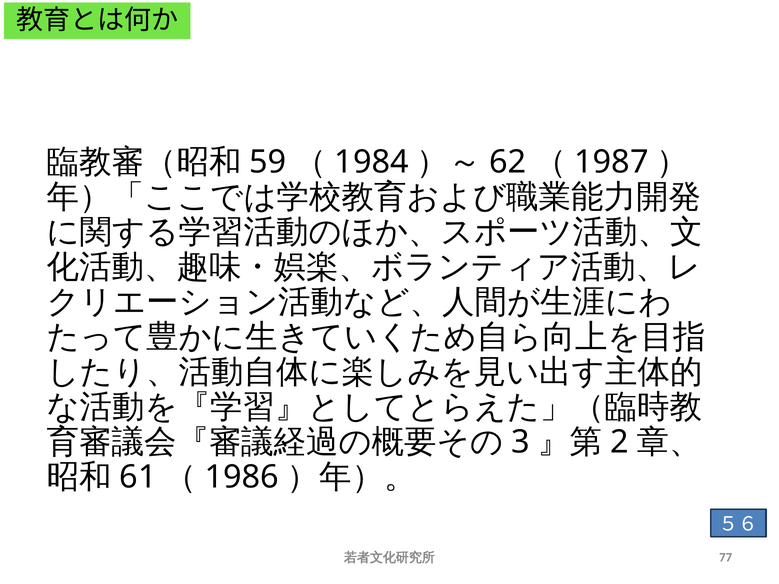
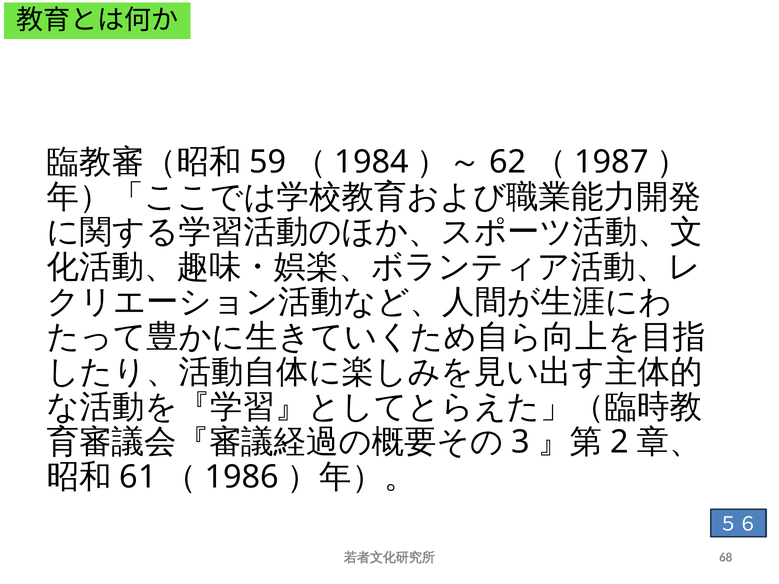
77: 77 -> 68 (726, 558)
